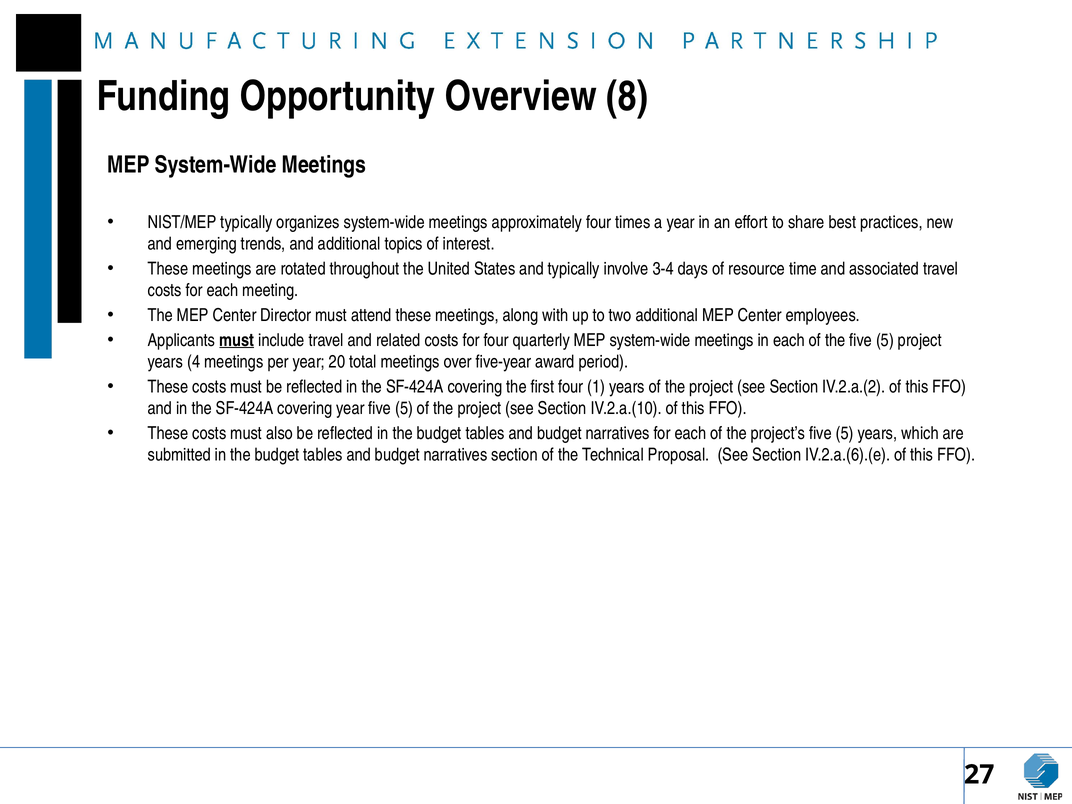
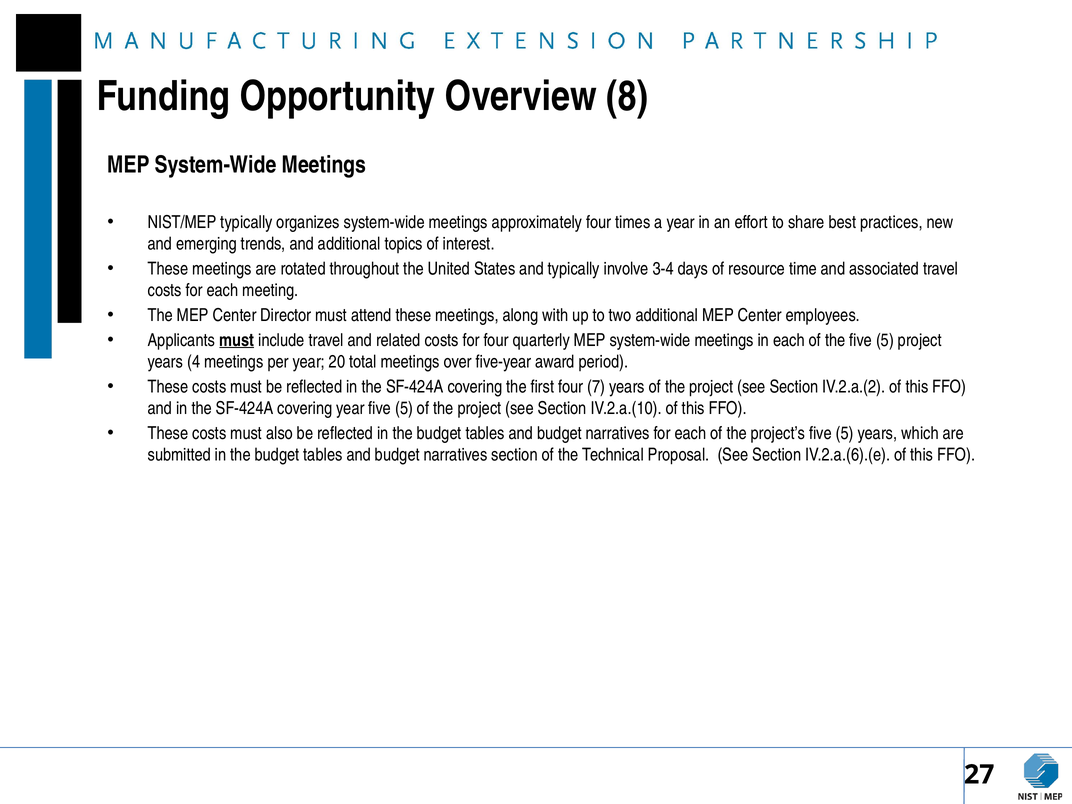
1: 1 -> 7 (596, 387)
